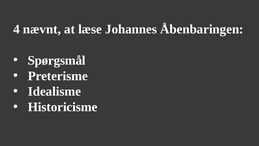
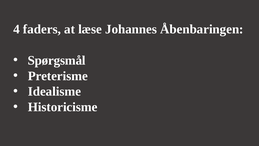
nævnt: nævnt -> faders (42, 29)
